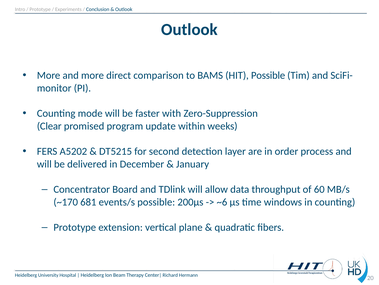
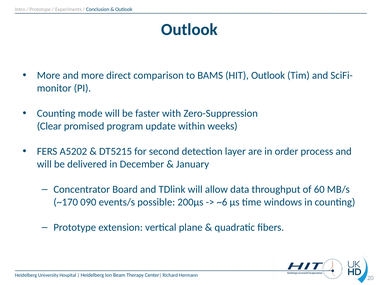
HIT Possible: Possible -> Outlook (268, 75)
681: 681 -> 090 (88, 202)
